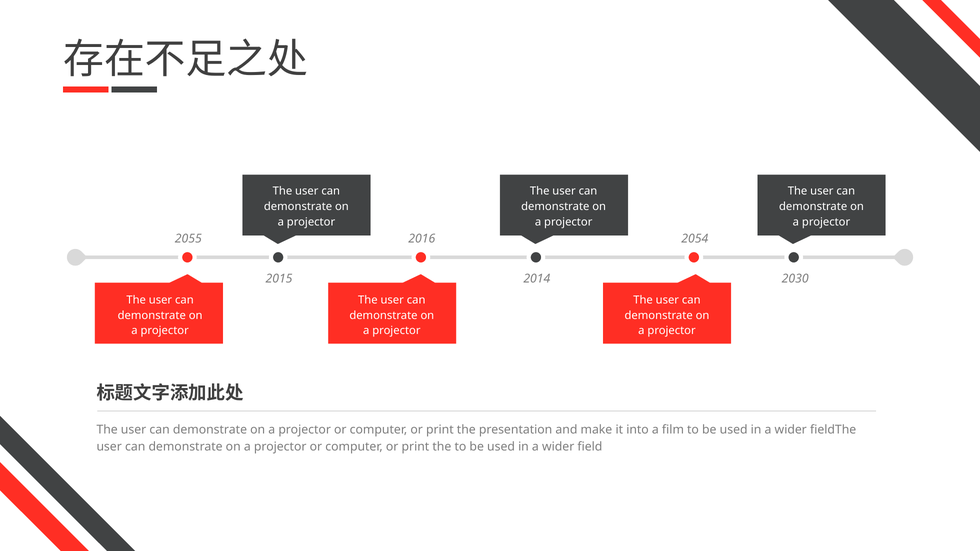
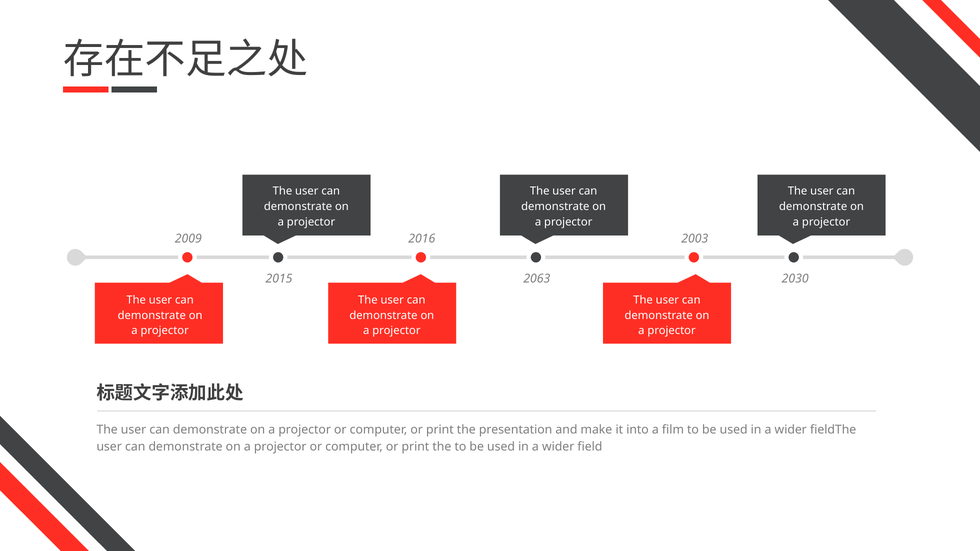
2055: 2055 -> 2009 (188, 239)
2054: 2054 -> 2003 (695, 239)
2014: 2014 -> 2063 (537, 279)
